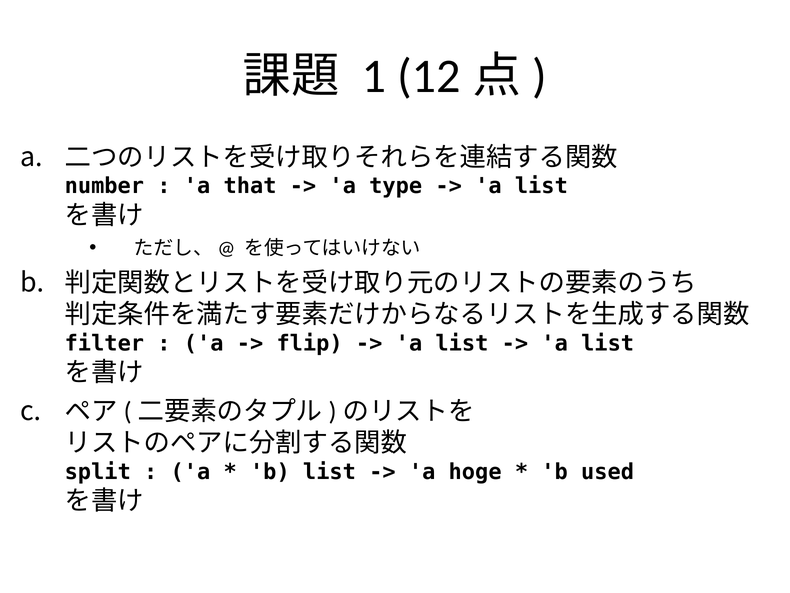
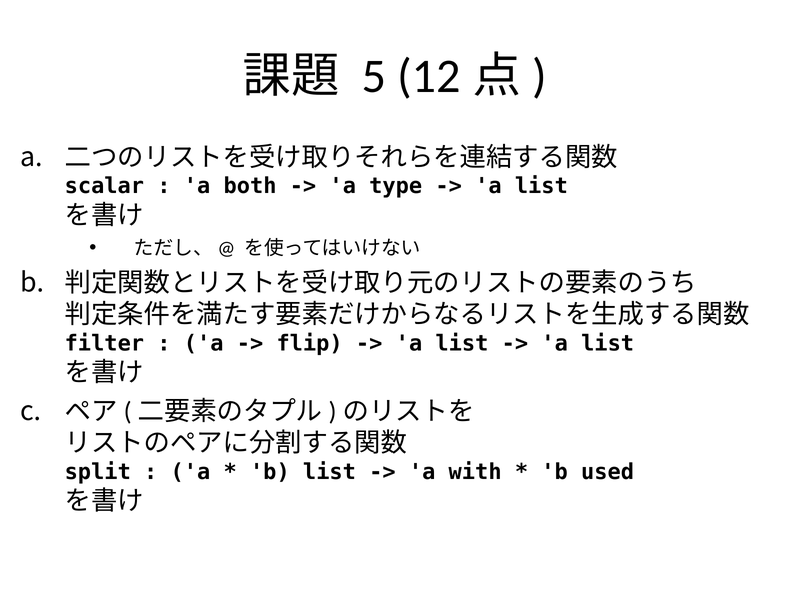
1: 1 -> 5 (374, 76)
number: number -> scalar (104, 186)
that: that -> both (250, 186)
hoge: hoge -> with (475, 471)
